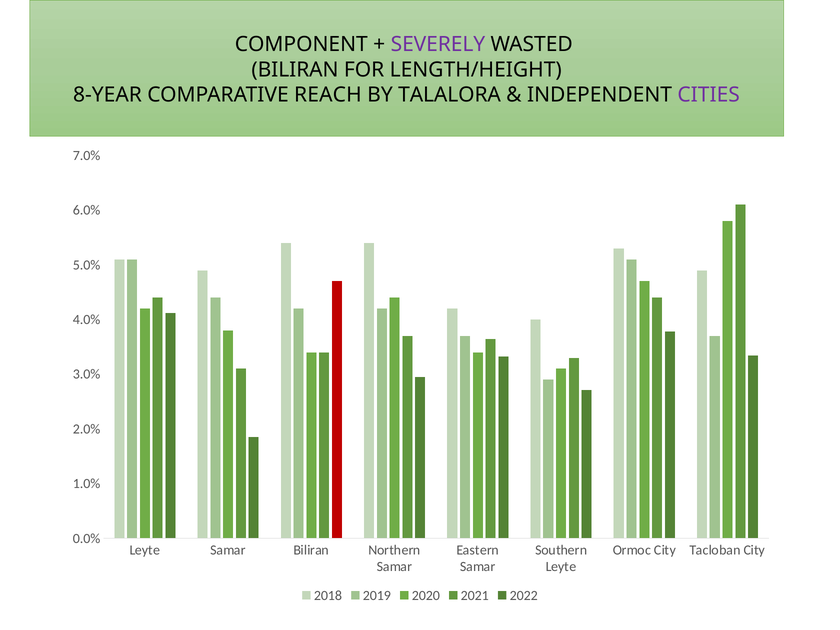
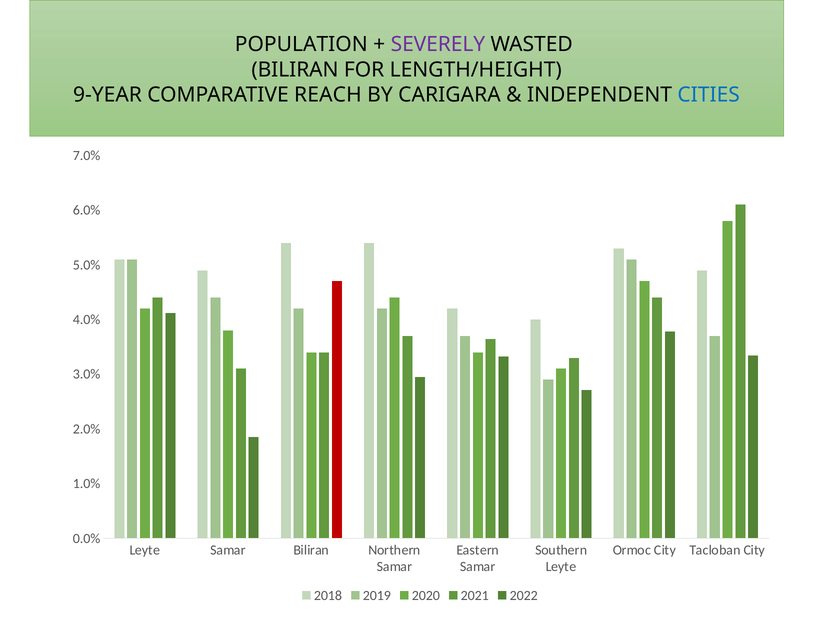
COMPONENT: COMPONENT -> POPULATION (301, 44)
8-YEAR: 8-YEAR -> 9-YEAR (107, 95)
TALALORA: TALALORA -> CARIGARA (449, 95)
CITIES colour: purple -> blue (709, 95)
